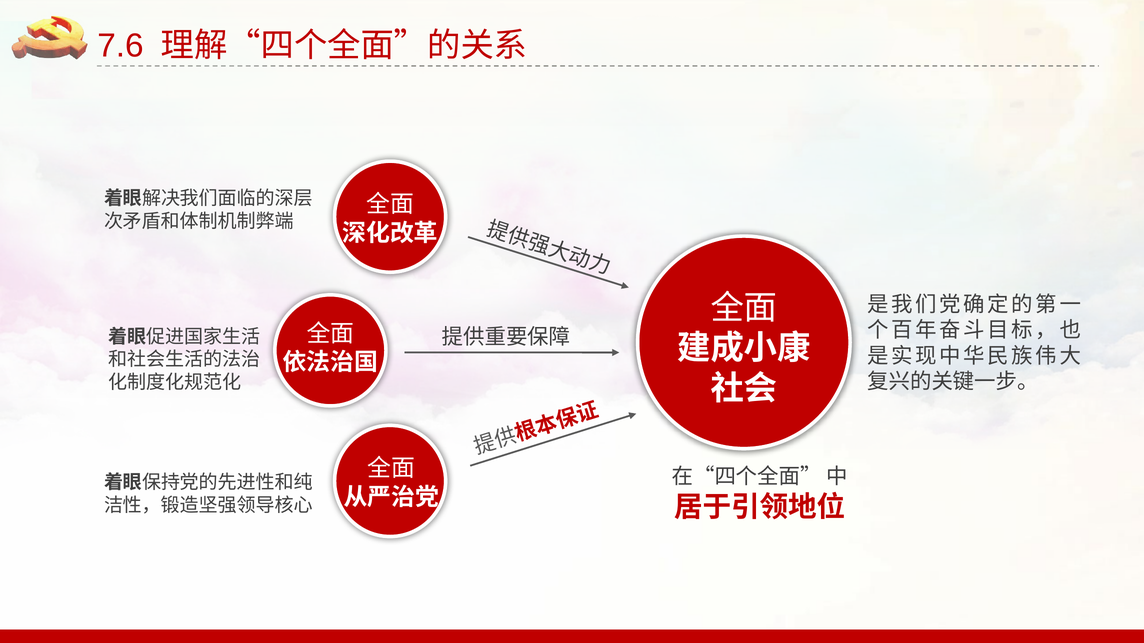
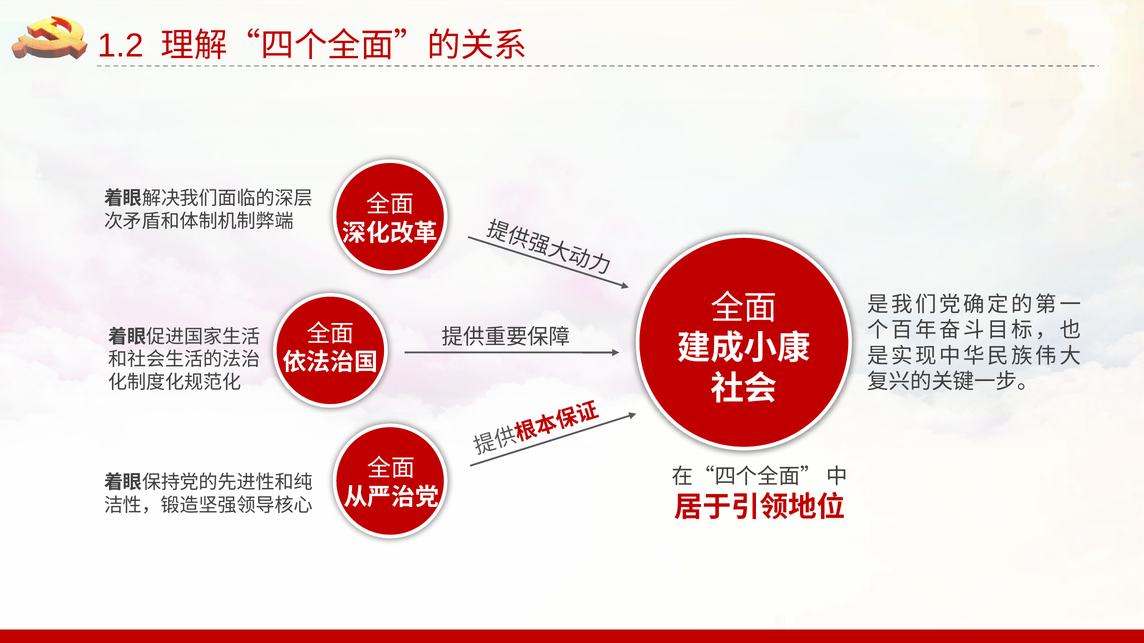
7.6: 7.6 -> 1.2 (120, 46)
